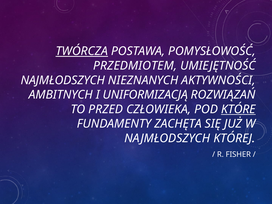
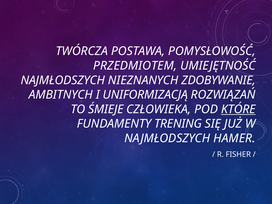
TWÓRCZA underline: present -> none (82, 51)
AKTYWNOŚCI: AKTYWNOŚCI -> ZDOBYWANIE (218, 80)
PRZED: PRZED -> ŚMIEJE (106, 109)
ZACHĘTA: ZACHĘTA -> TRENING (178, 124)
KTÓREJ: KTÓREJ -> HAMER (234, 138)
